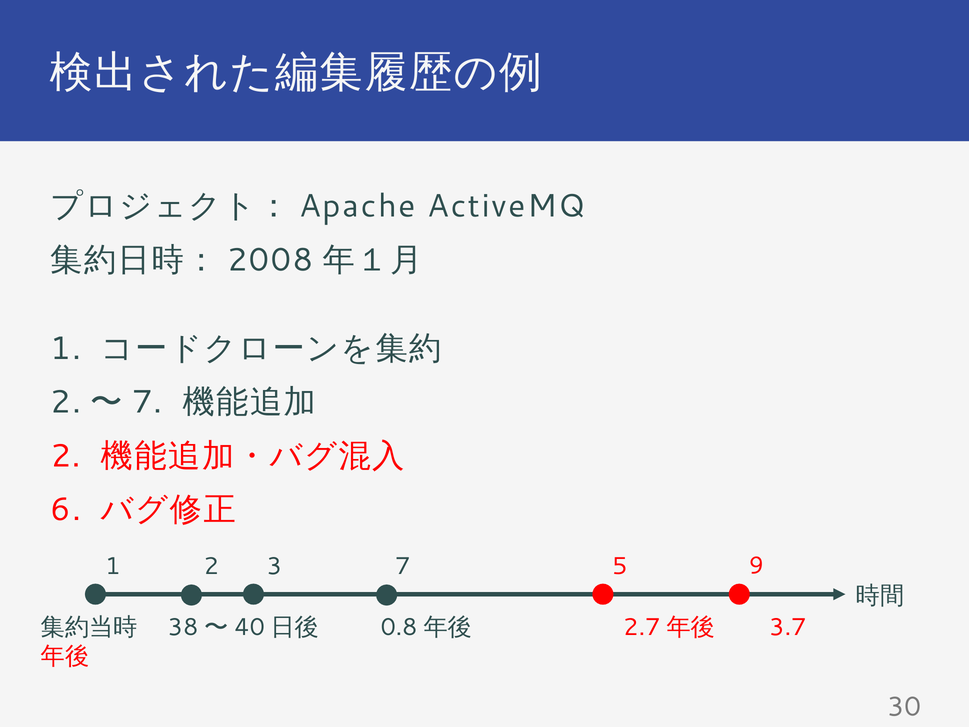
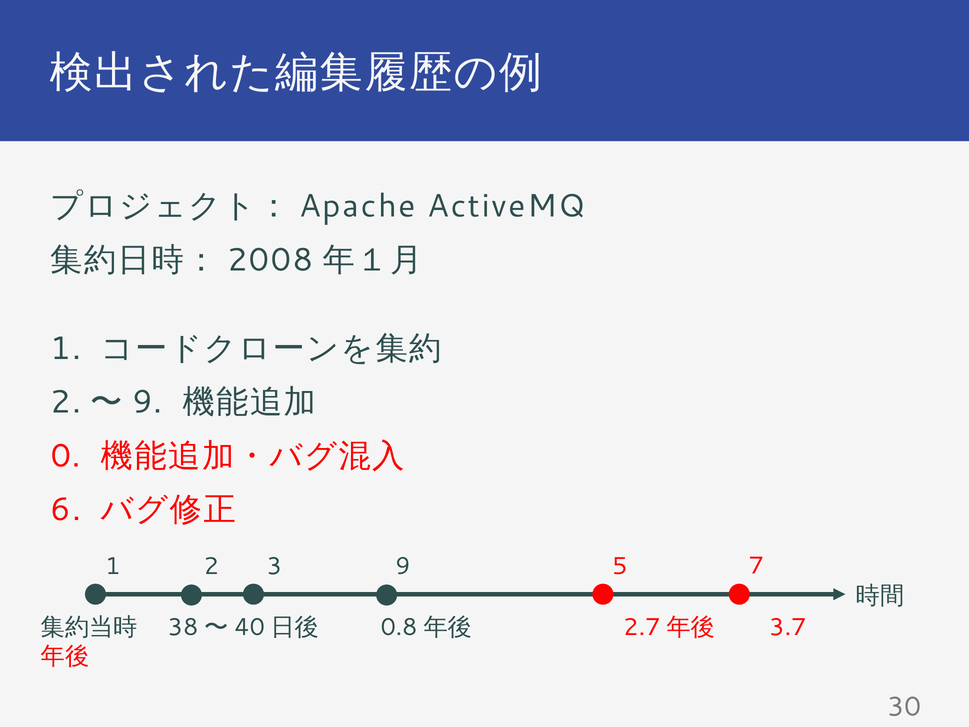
7: 7 -> 9 (147, 402)
2: 2 -> 0 (66, 456)
1 7: 7 -> 9 (403, 566)
9: 9 -> 7 (757, 566)
